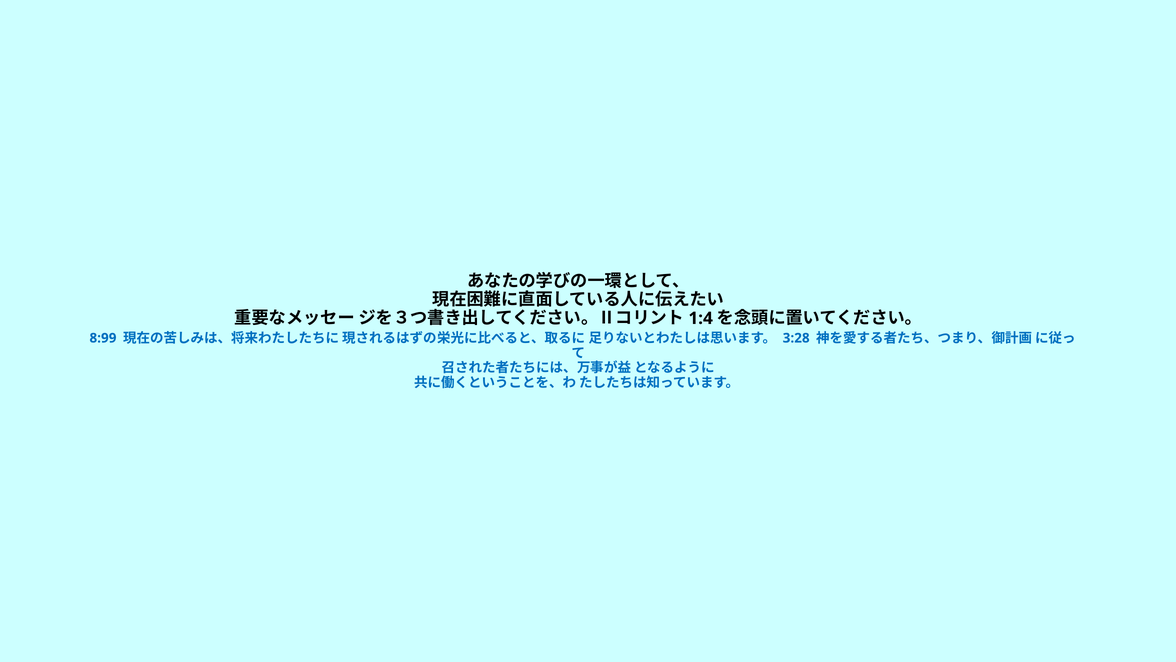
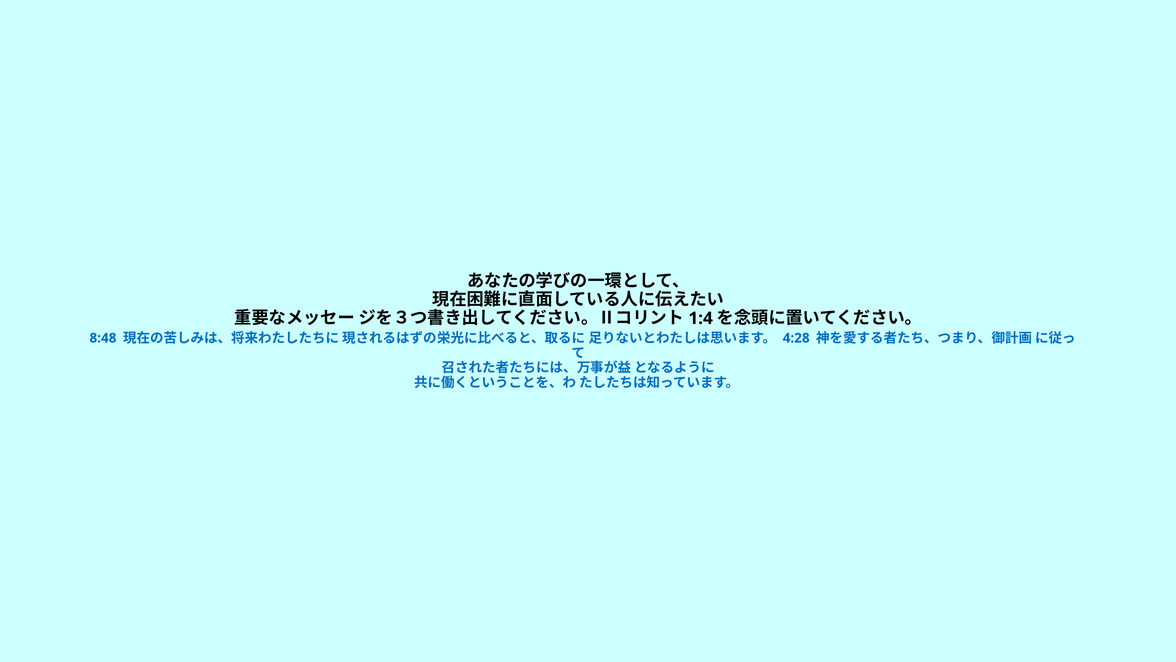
8:99: 8:99 -> 8:48 (103, 338)
3:28: 3:28 -> 4:28 (796, 338)
